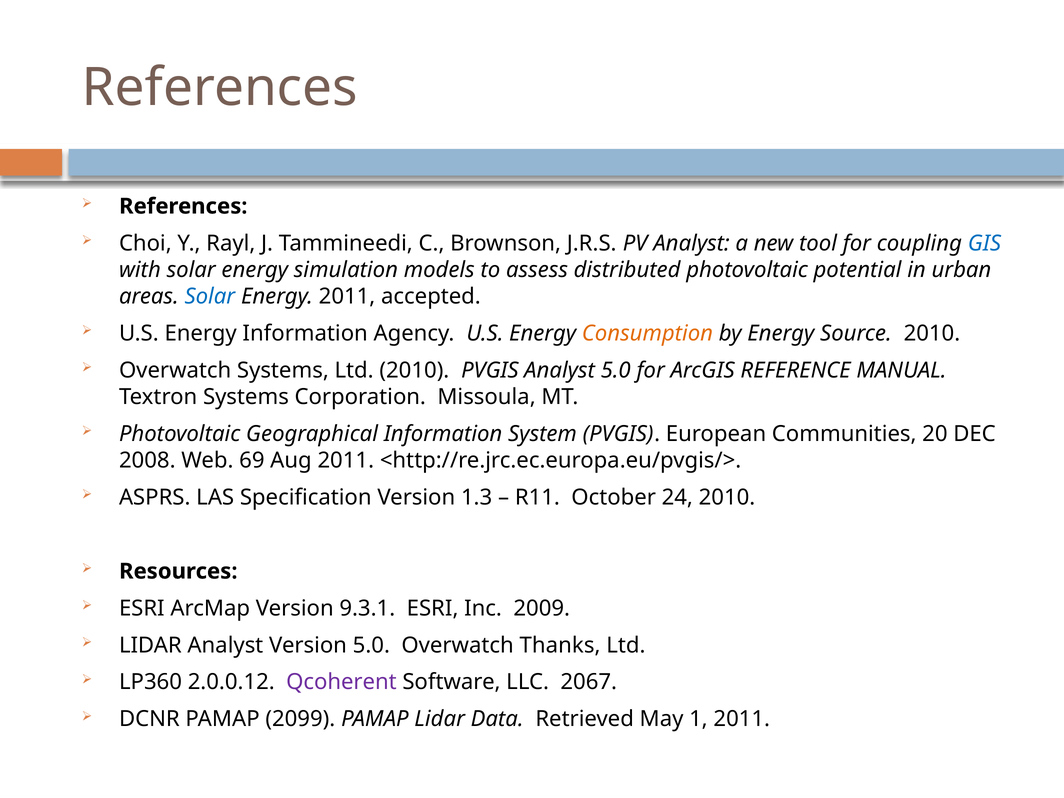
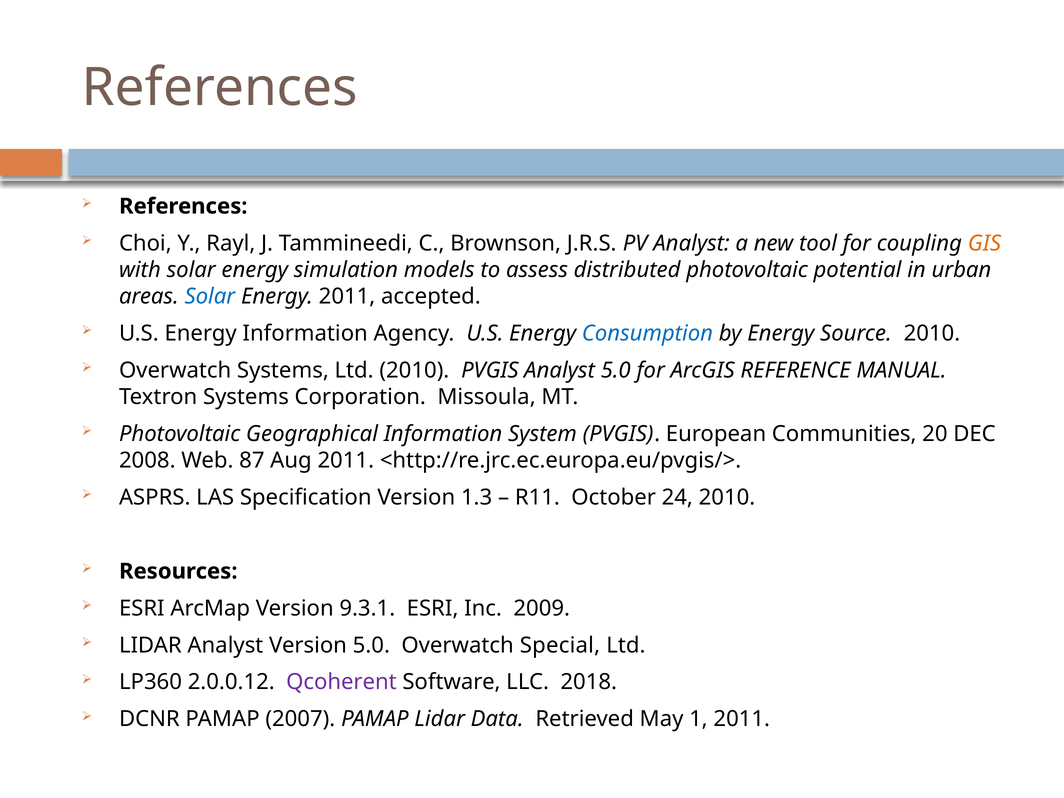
GIS colour: blue -> orange (984, 243)
Consumption colour: orange -> blue (647, 333)
69: 69 -> 87 (252, 460)
Thanks: Thanks -> Special (560, 645)
2067: 2067 -> 2018 (589, 682)
2099: 2099 -> 2007 (300, 719)
